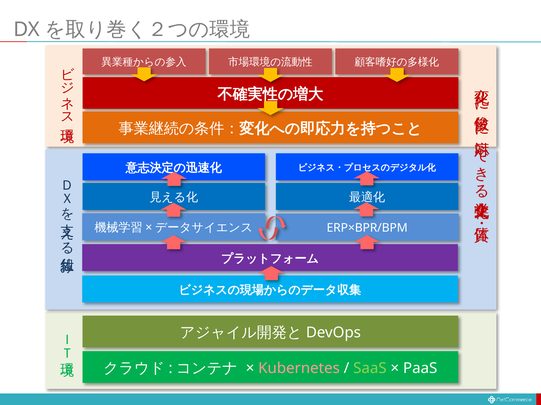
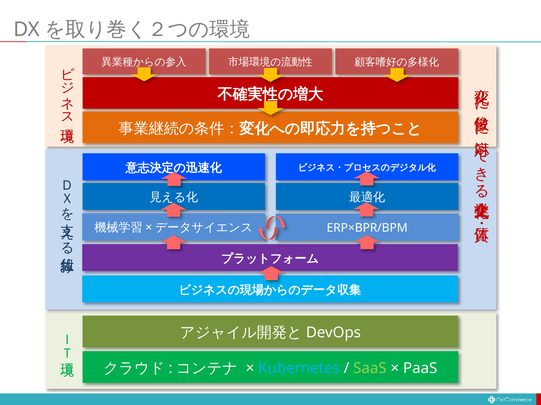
Kubernetes colour: pink -> light blue (299, 369)
